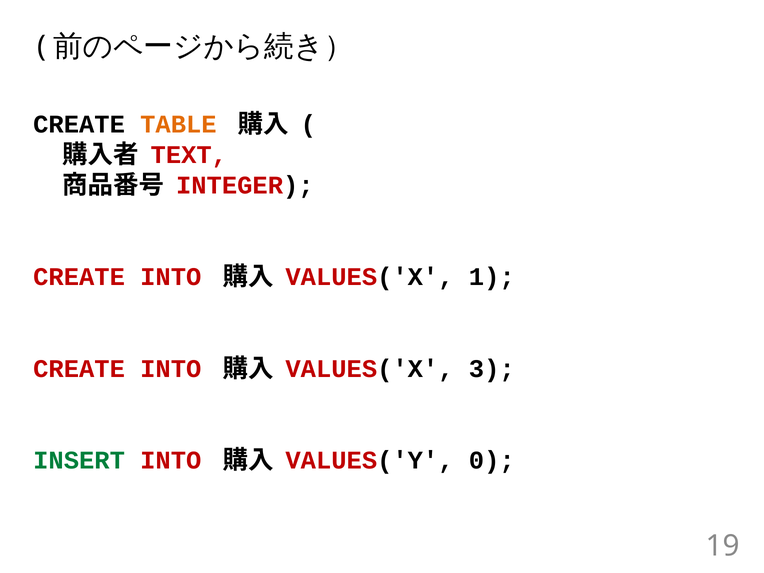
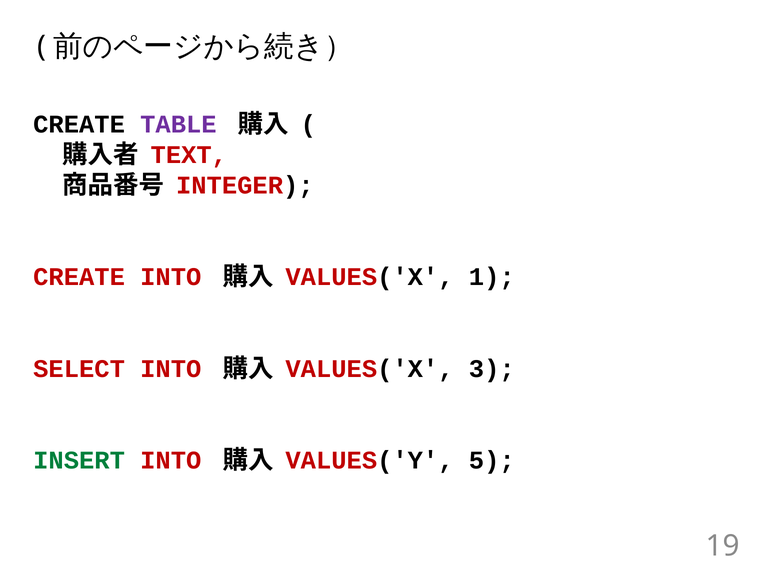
TABLE colour: orange -> purple (178, 124)
CREATE: CREATE -> SELECT (79, 369)
0: 0 -> 5 (492, 460)
